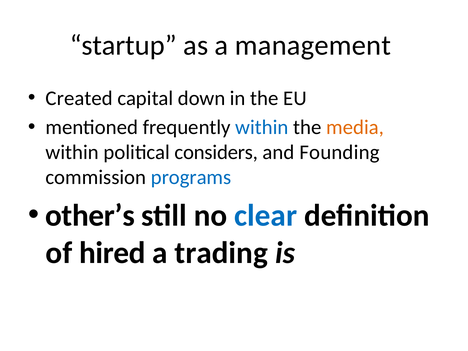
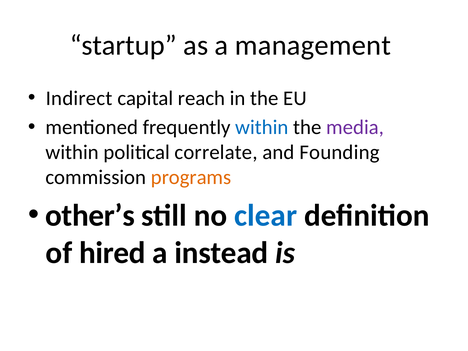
Created: Created -> Indirect (79, 98)
down: down -> reach (202, 98)
media colour: orange -> purple (355, 127)
considers: considers -> correlate (216, 152)
programs colour: blue -> orange (191, 177)
trading: trading -> instead (221, 253)
